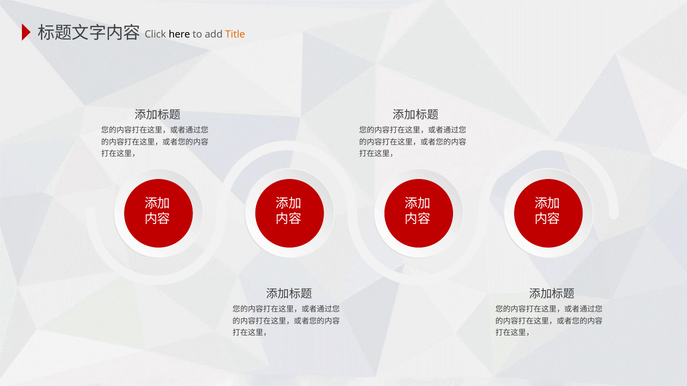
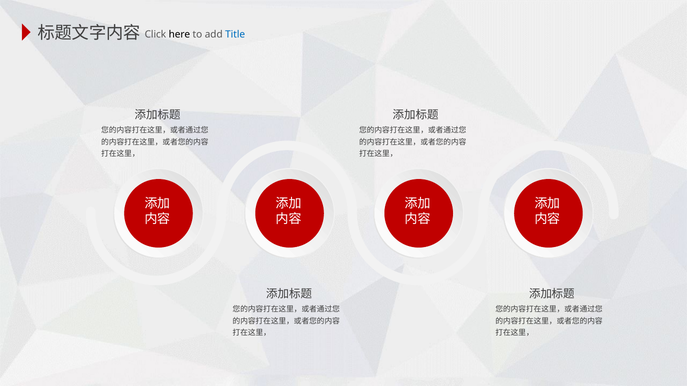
Title colour: orange -> blue (235, 35)
